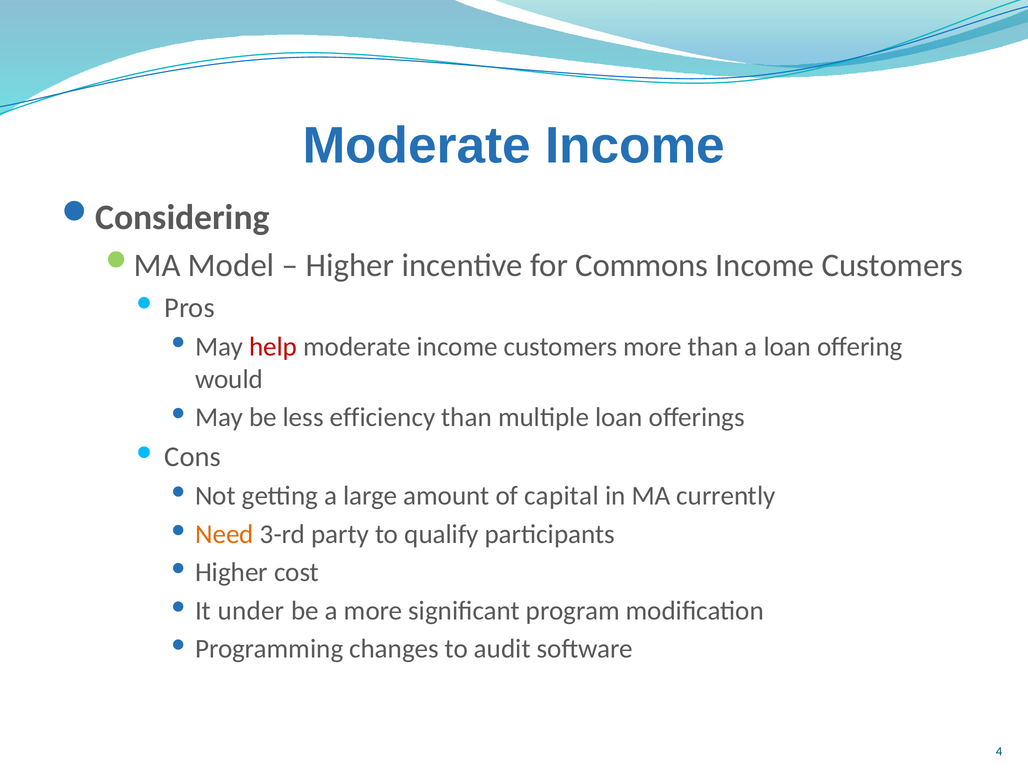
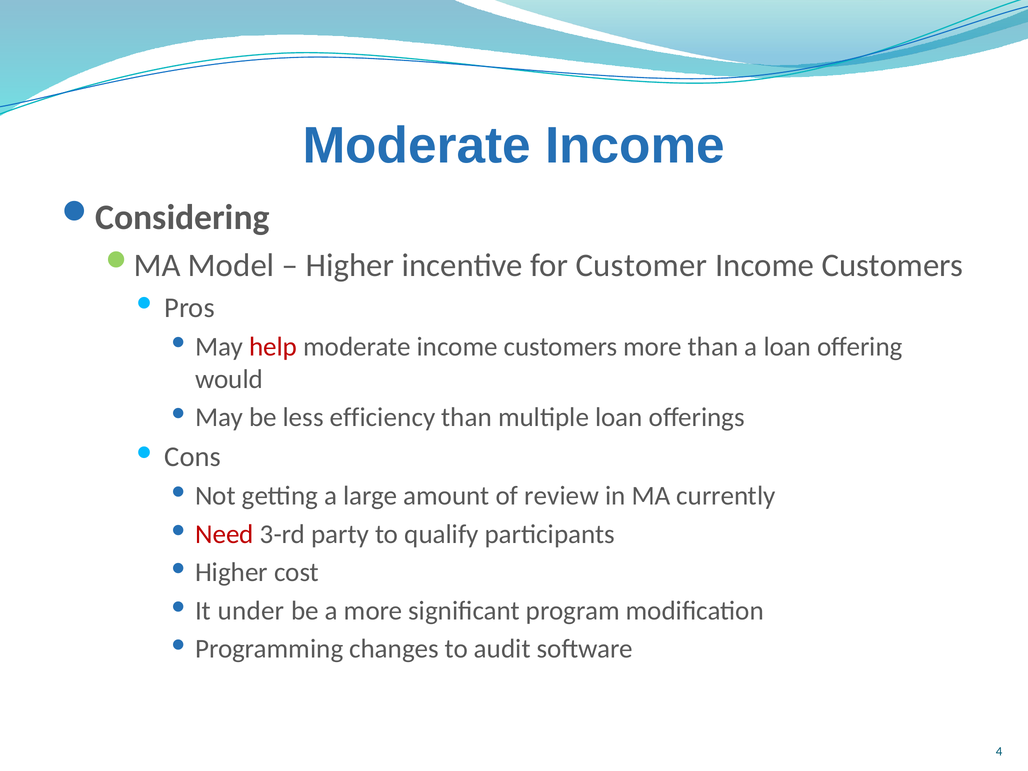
Commons: Commons -> Customer (641, 265)
capital: capital -> review (561, 496)
Need colour: orange -> red (224, 534)
